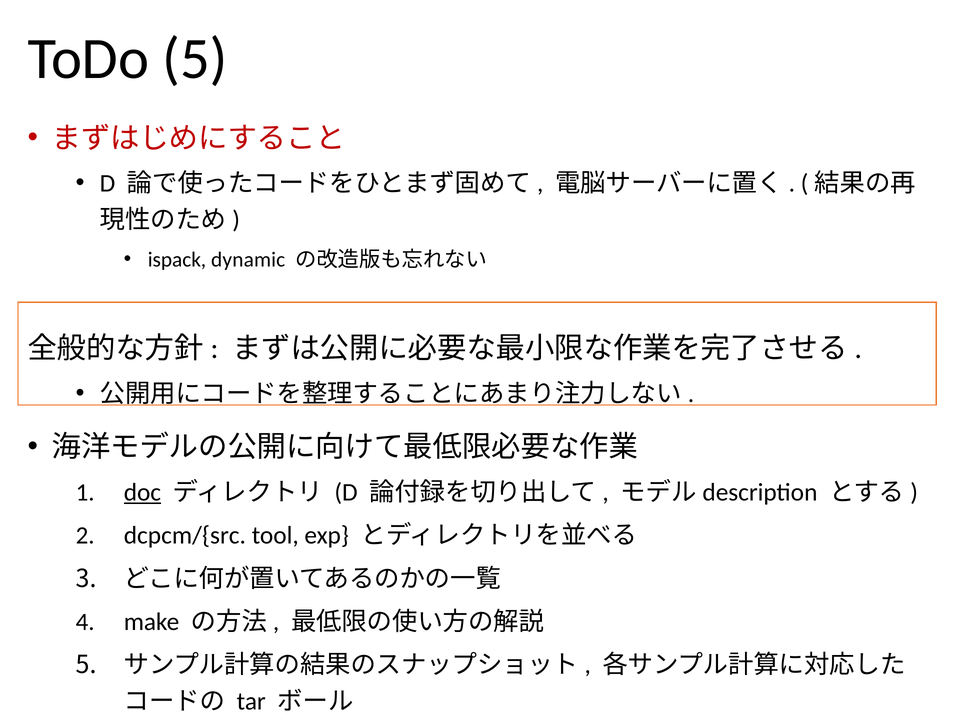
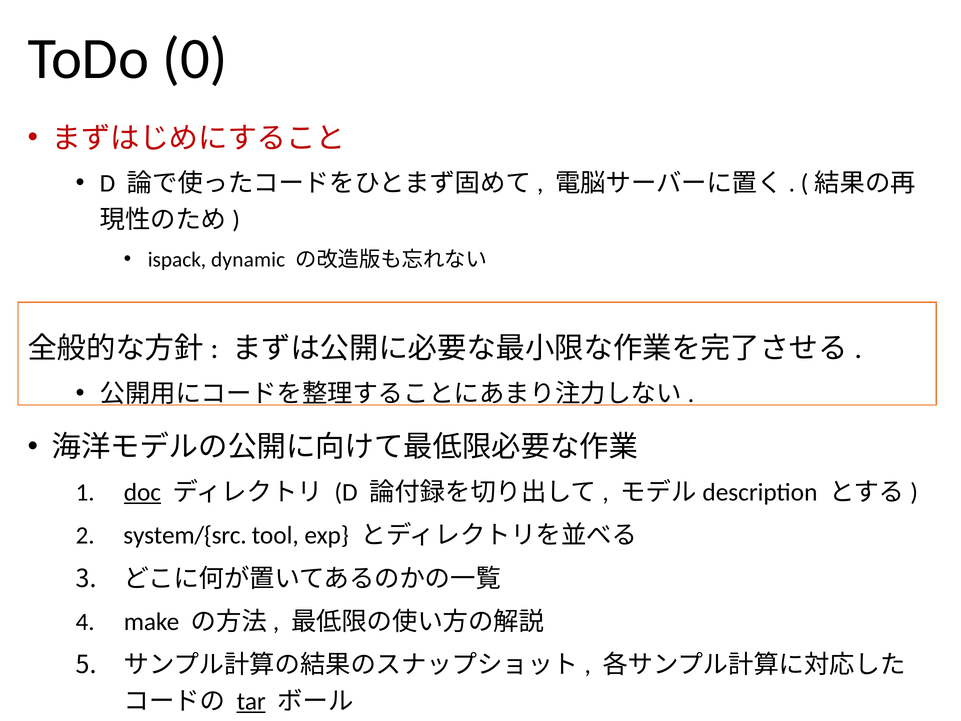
ToDo 5: 5 -> 0 (195, 59)
dcpcm/{src: dcpcm/{src -> system/{src (185, 535)
tar underline: none -> present (251, 701)
